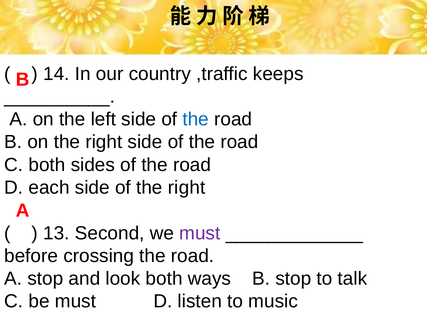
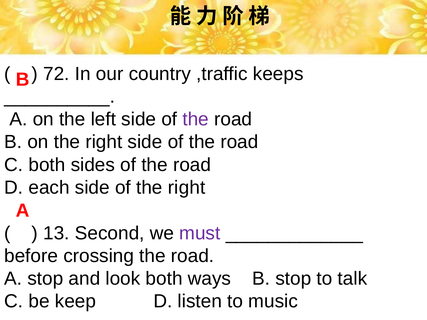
14: 14 -> 72 (56, 74)
the colour: blue -> purple (196, 119)
be must: must -> keep (75, 302)
